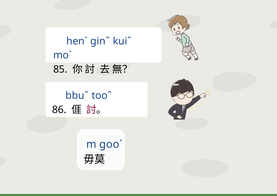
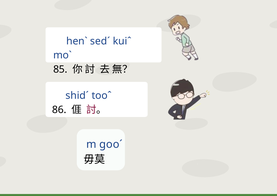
ginˆ: ginˆ -> sedˊ (100, 41)
bbuˇ: bbuˇ -> shidˊ (77, 96)
